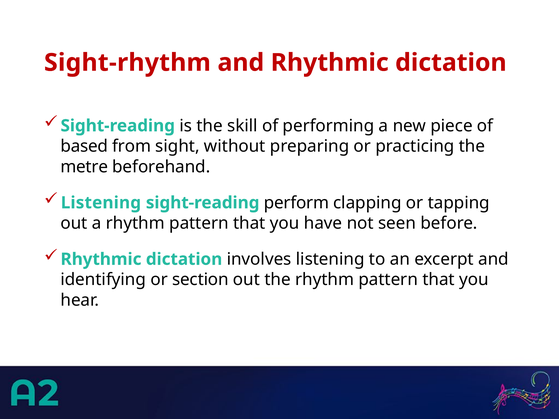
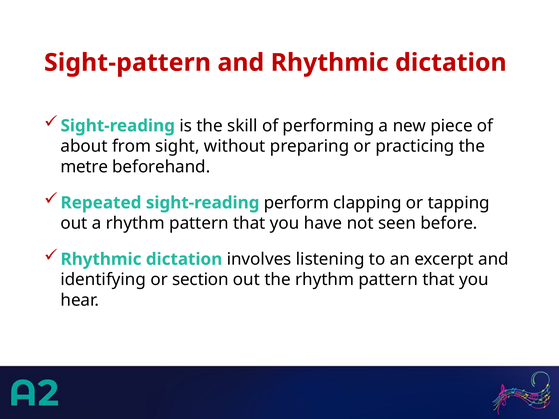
Sight-rhythm: Sight-rhythm -> Sight-pattern (127, 63)
based: based -> about (84, 146)
Listening: Listening -> Repeated (101, 203)
